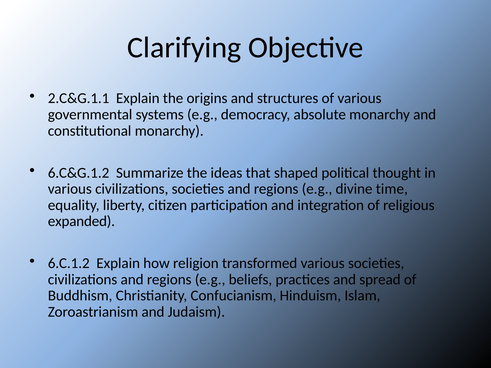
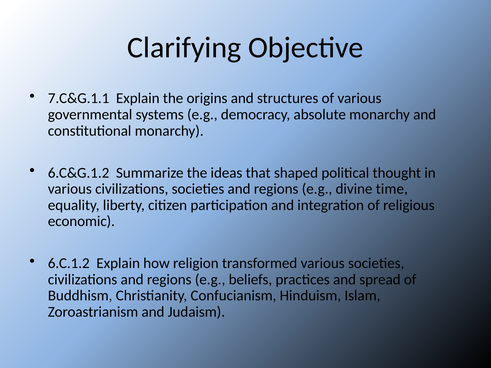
2.C&G.1.1: 2.C&G.1.1 -> 7.C&G.1.1 (79, 98)
expanded: expanded -> economic (81, 221)
